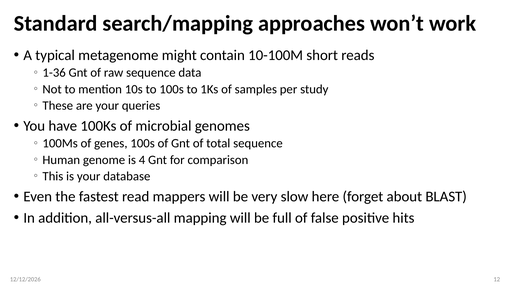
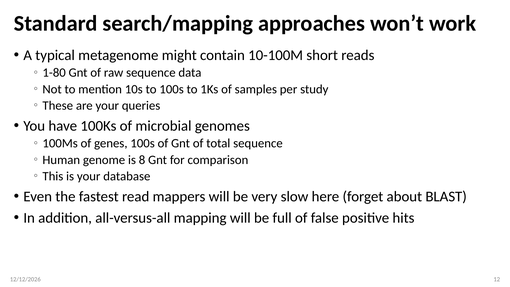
1-36: 1-36 -> 1-80 (54, 73)
4: 4 -> 8 (142, 160)
